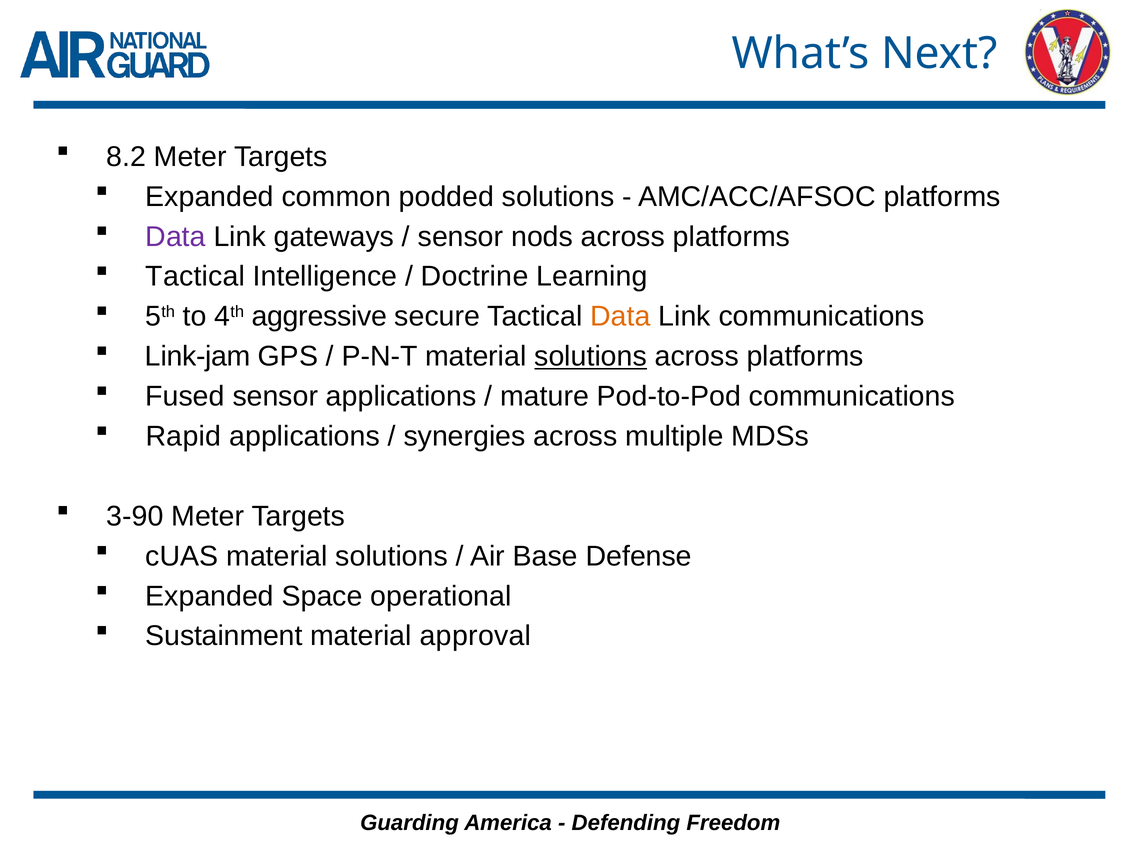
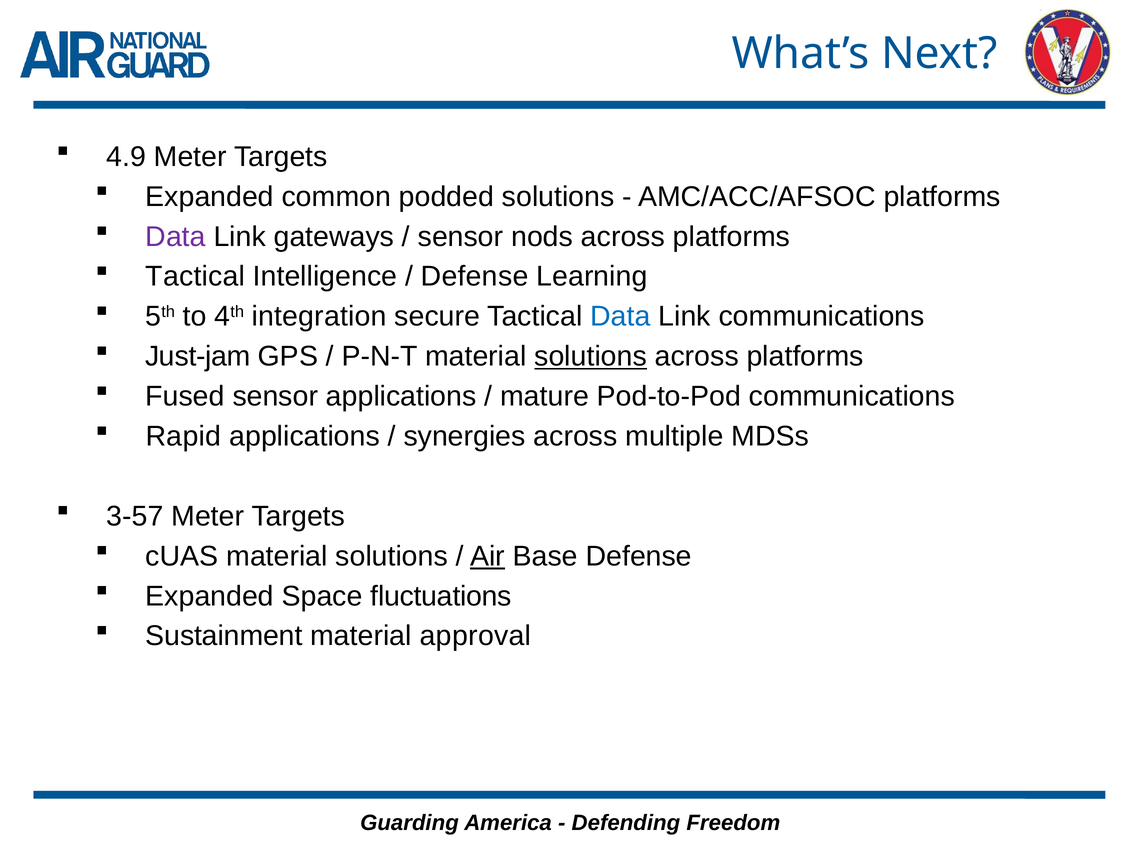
8.2: 8.2 -> 4.9 (126, 157)
Doctrine: Doctrine -> Defense (475, 276)
aggressive: aggressive -> integration (319, 316)
Data colour: orange -> blue (620, 316)
Link-jam: Link-jam -> Just-jam (198, 356)
3-90: 3-90 -> 3-57 (135, 516)
Air underline: none -> present (488, 556)
operational: operational -> fluctuations (441, 596)
